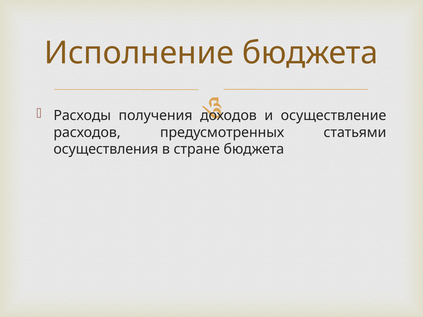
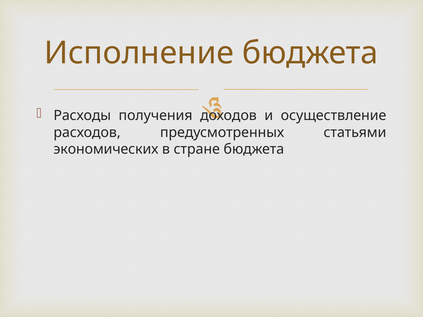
осуществления: осуществления -> экономических (106, 149)
